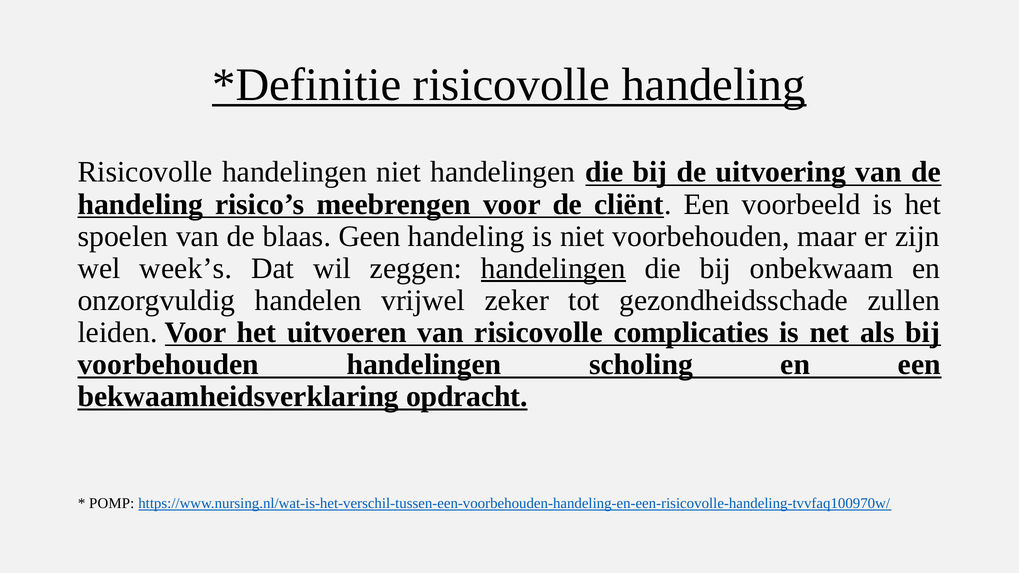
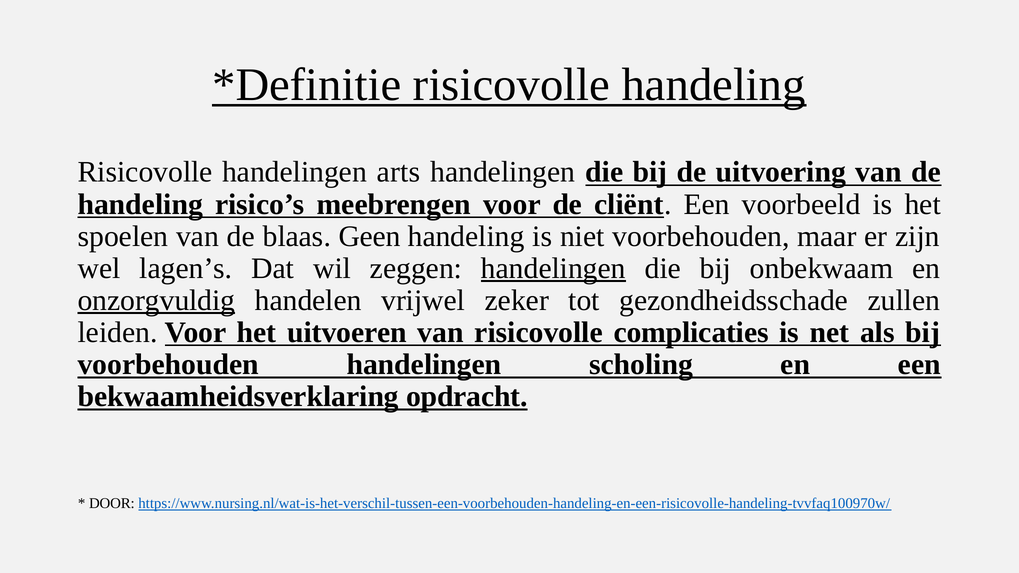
handelingen niet: niet -> arts (398, 172)
week’s: week’s -> lagen’s (186, 268)
onzorgvuldig underline: none -> present (156, 300)
POMP: POMP -> DOOR (112, 504)
